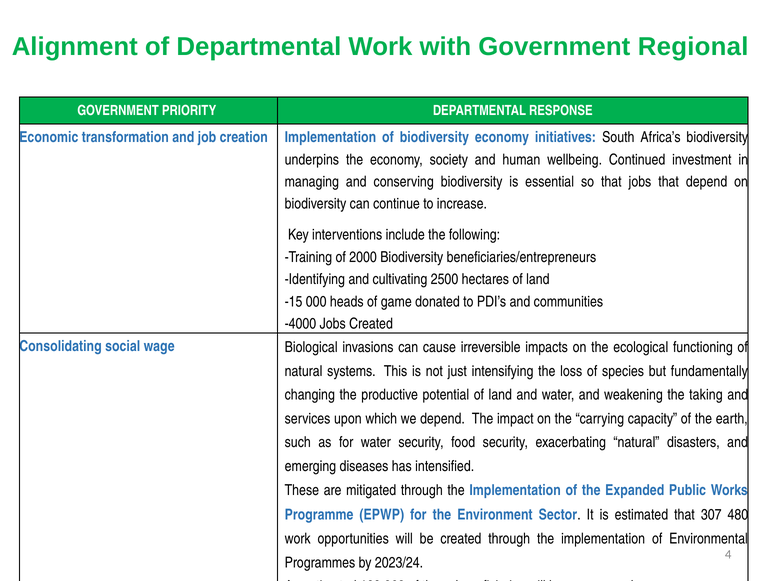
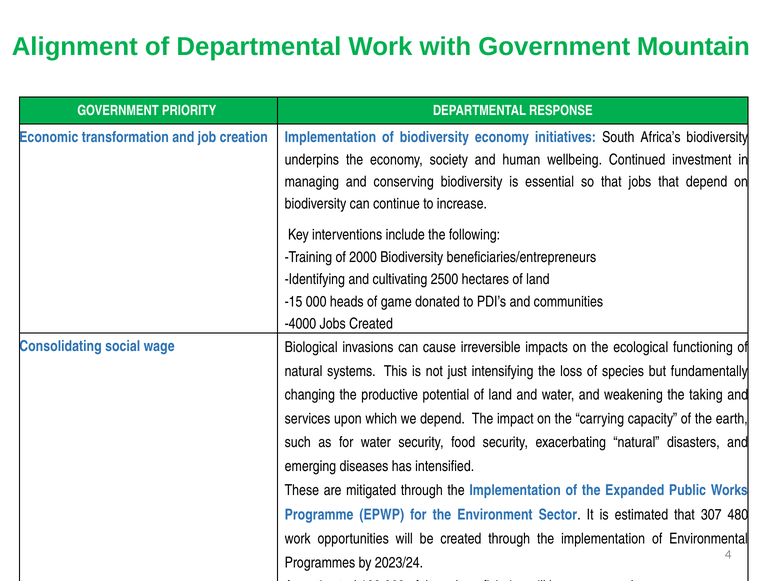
Regional: Regional -> Mountain (693, 47)
